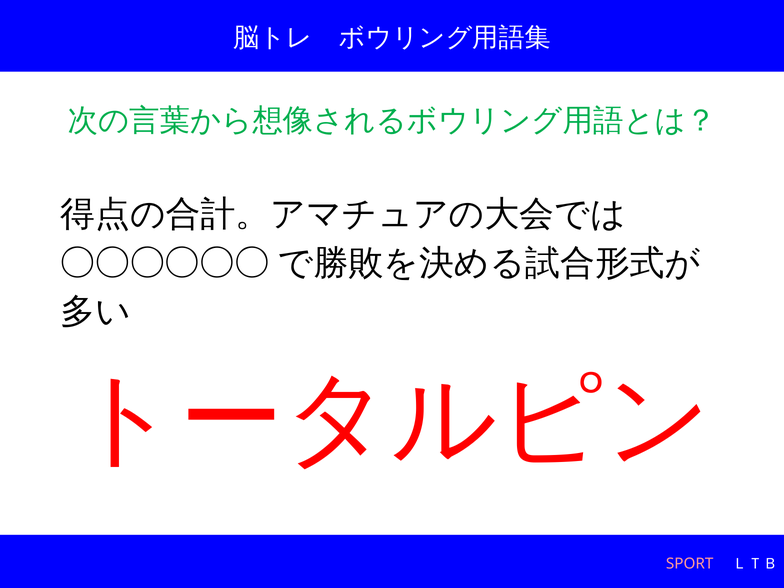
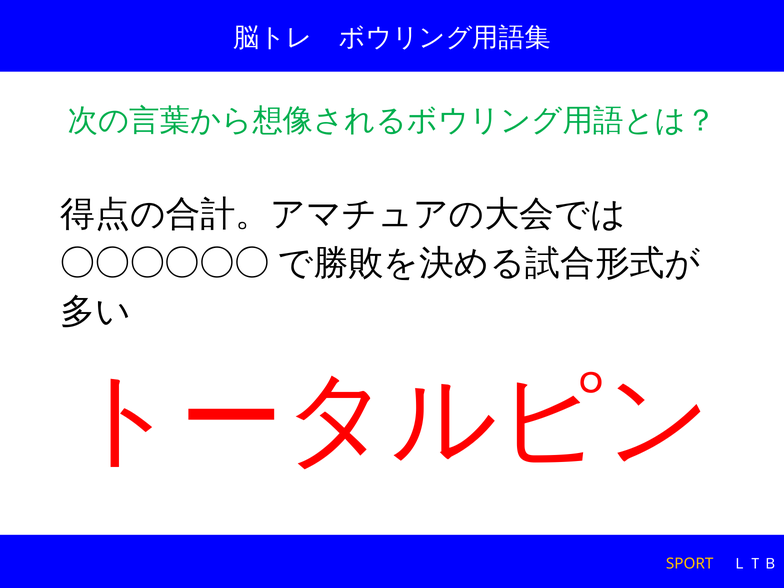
SPORT colour: pink -> yellow (690, 564)
